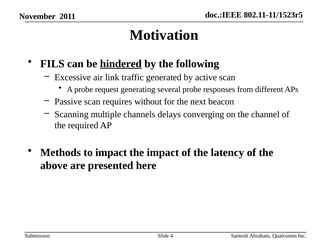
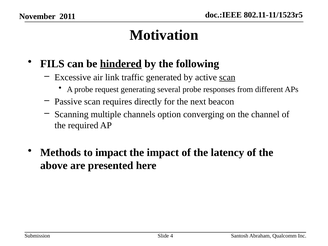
scan underline: none -> present (227, 77)
without: without -> directly (148, 102)
delays: delays -> option (169, 114)
